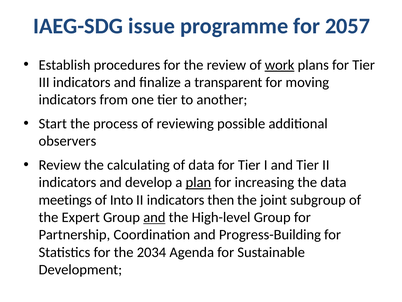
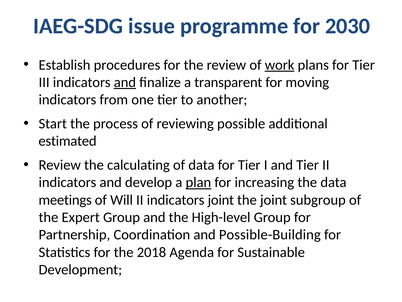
2057: 2057 -> 2030 (348, 26)
and underline: none -> present (125, 82)
observers: observers -> estimated (68, 141)
Into: Into -> Will (122, 200)
indicators then: then -> joint (221, 200)
and underline: present -> none (154, 217)
Progress-Building: Progress-Building -> Possible-Building (270, 234)
2034: 2034 -> 2018 (151, 252)
